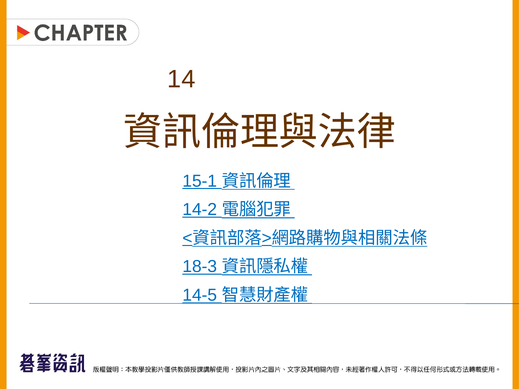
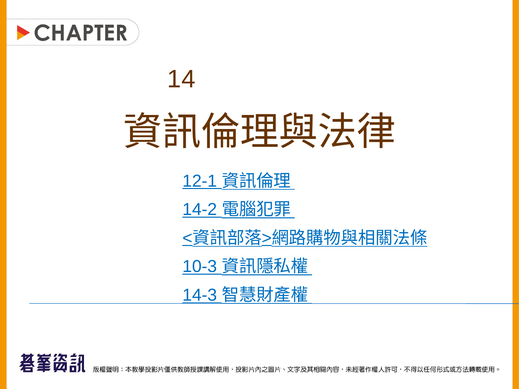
15-1: 15-1 -> 12-1 (200, 181)
18-3: 18-3 -> 10-3 (200, 267)
14-5: 14-5 -> 14-3 (200, 295)
